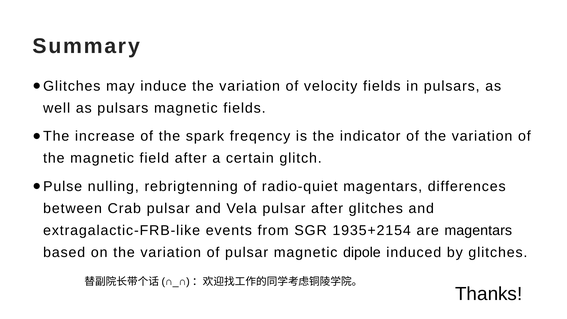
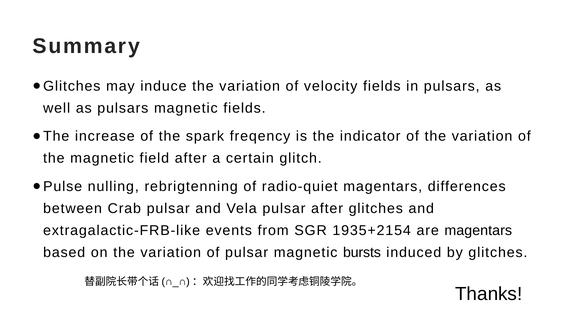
dipole: dipole -> bursts (362, 253)
